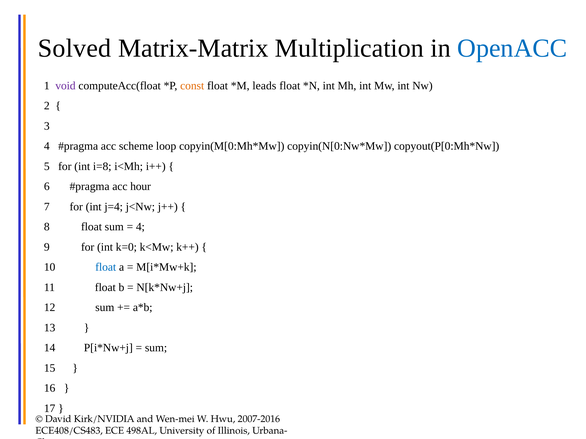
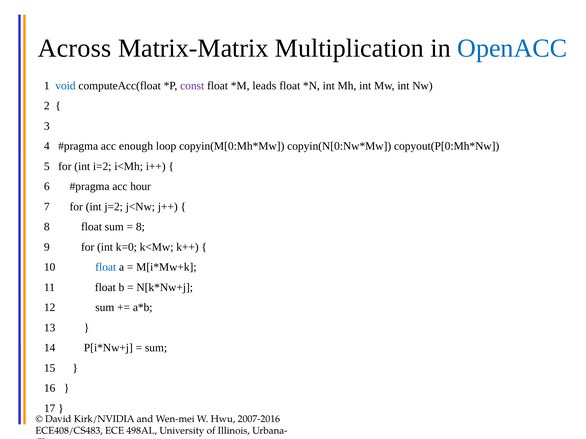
Solved: Solved -> Across (74, 48)
void colour: purple -> blue (65, 86)
const colour: orange -> purple (192, 86)
scheme: scheme -> enough (136, 146)
i=8: i=8 -> i=2 (102, 167)
j=4: j=4 -> j=2 (114, 207)
4: 4 -> 8 (140, 227)
